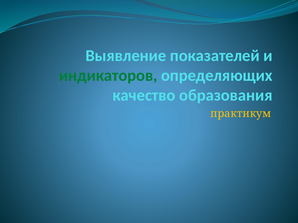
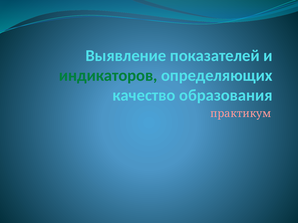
практикум colour: yellow -> pink (241, 114)
